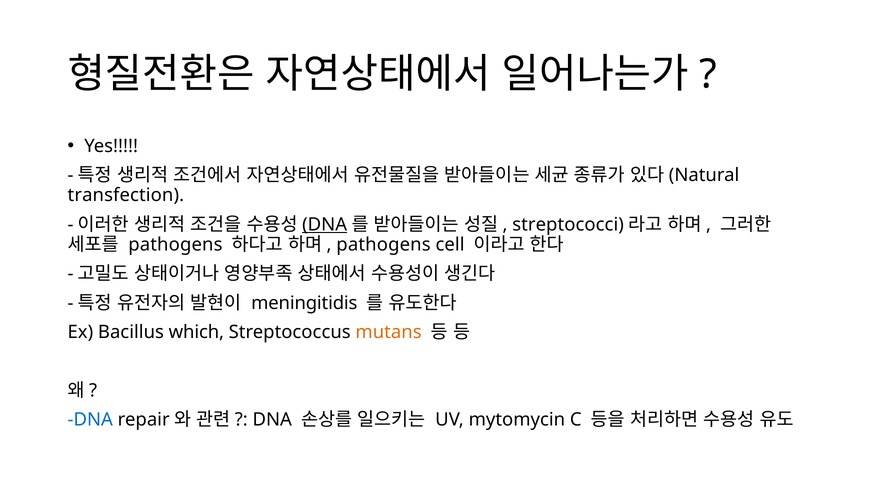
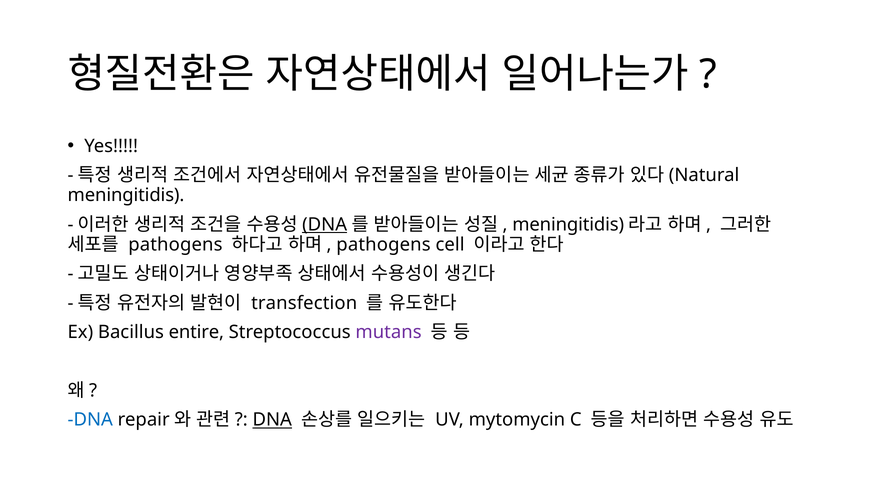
transfection: transfection -> meningitidis (126, 195)
streptococci: streptococci -> meningitidis (568, 224)
meningitidis: meningitidis -> transfection (304, 303)
which: which -> entire (196, 332)
mutans colour: orange -> purple (389, 332)
DNA underline: none -> present (272, 420)
